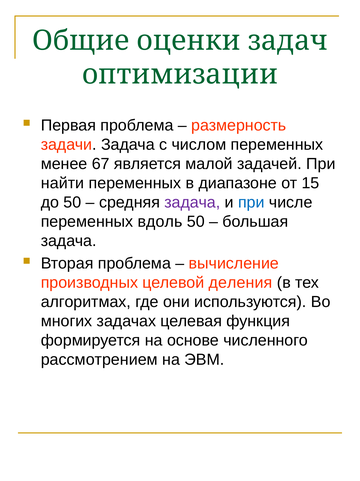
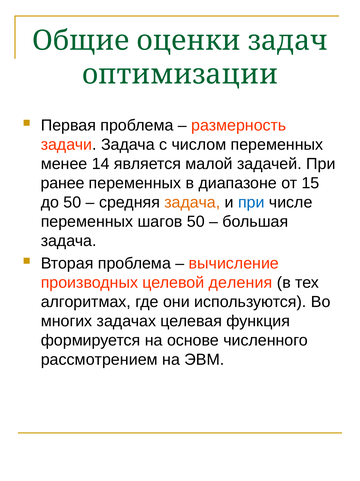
67: 67 -> 14 (101, 164)
найти: найти -> ранее (63, 183)
задача colour: purple -> orange (192, 202)
вдоль: вдоль -> шагов (160, 221)
